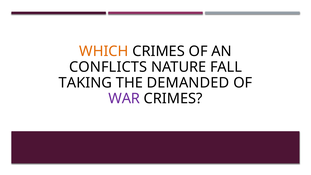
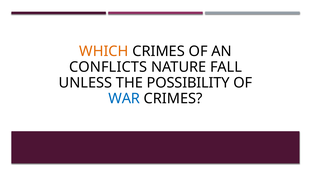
TAKING: TAKING -> UNLESS (85, 83)
DEMANDED: DEMANDED -> POSSIBILITY (188, 83)
WAR colour: purple -> blue (124, 99)
